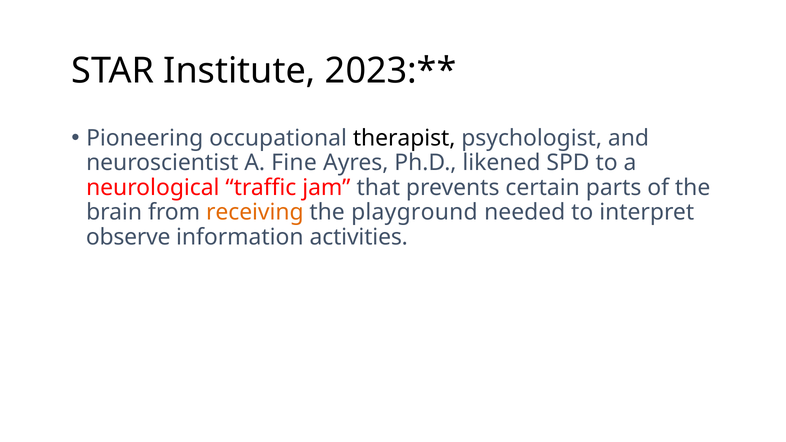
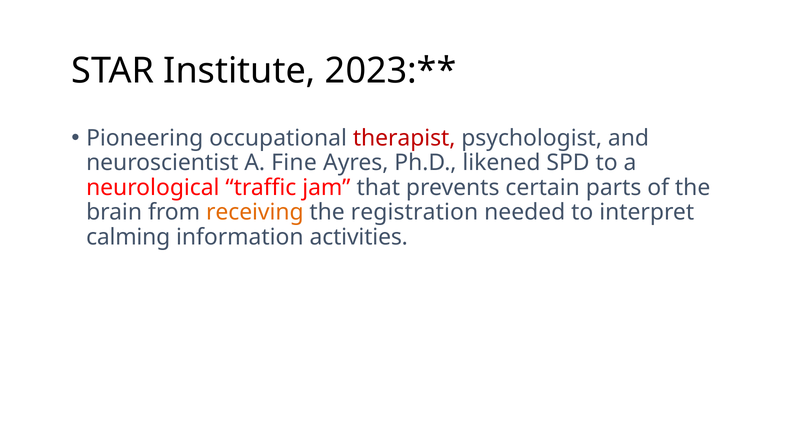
therapist colour: black -> red (404, 138)
playground: playground -> registration (414, 212)
observe: observe -> calming (128, 237)
